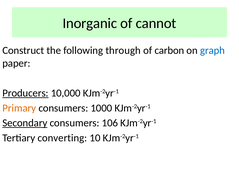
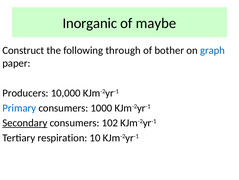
cannot: cannot -> maybe (156, 23)
carbon: carbon -> bother (169, 50)
Producers underline: present -> none (25, 93)
Primary colour: orange -> blue (19, 108)
106: 106 -> 102 (110, 122)
converting: converting -> respiration (62, 137)
